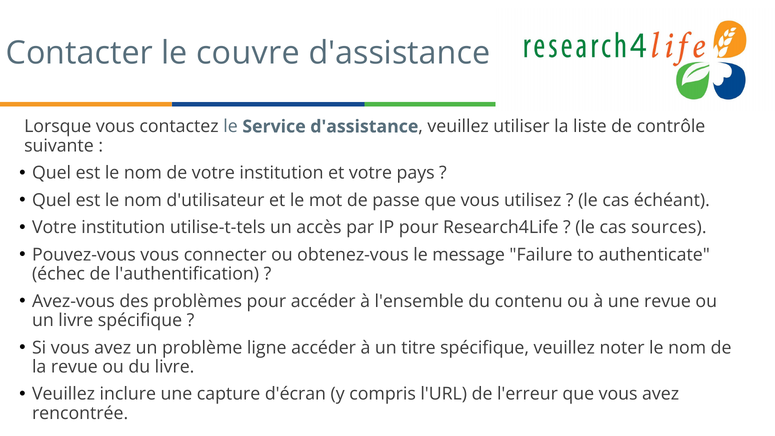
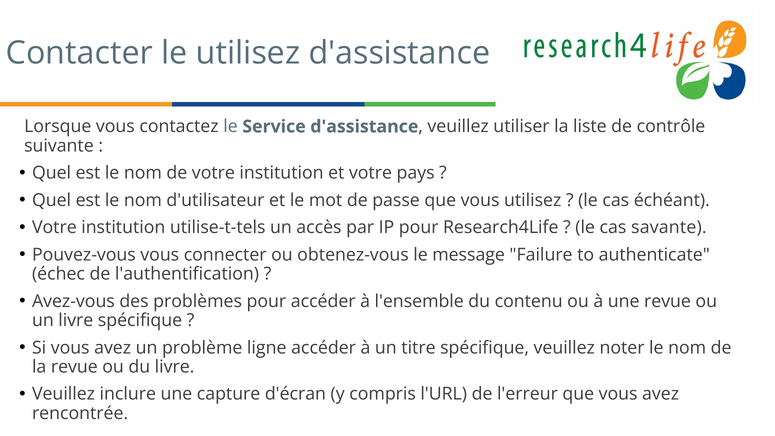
le couvre: couvre -> utilisez (248, 53)
sources: sources -> savante (669, 227)
